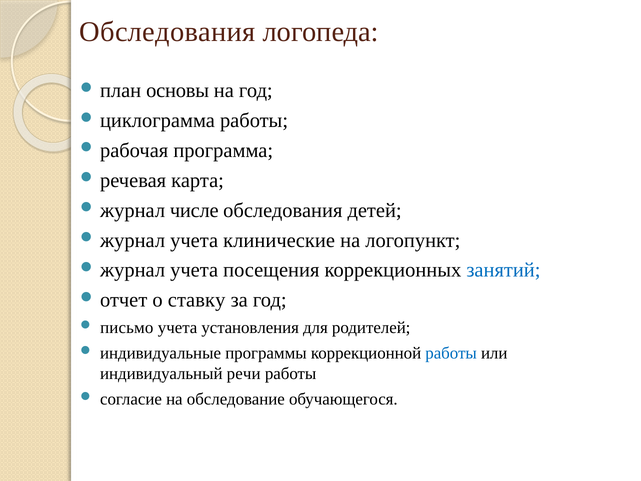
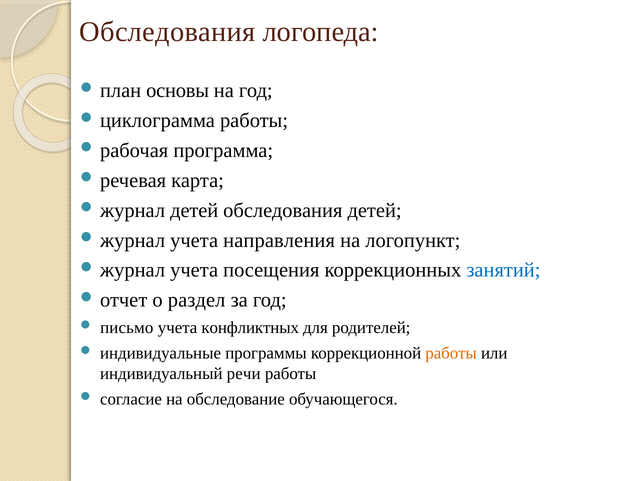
числе: числе -> детей (194, 210)
клинические: клинические -> направления (279, 240)
ставку: ставку -> раздел (197, 300)
установления: установления -> конфликтных (250, 328)
работы colour: blue -> orange (451, 353)
